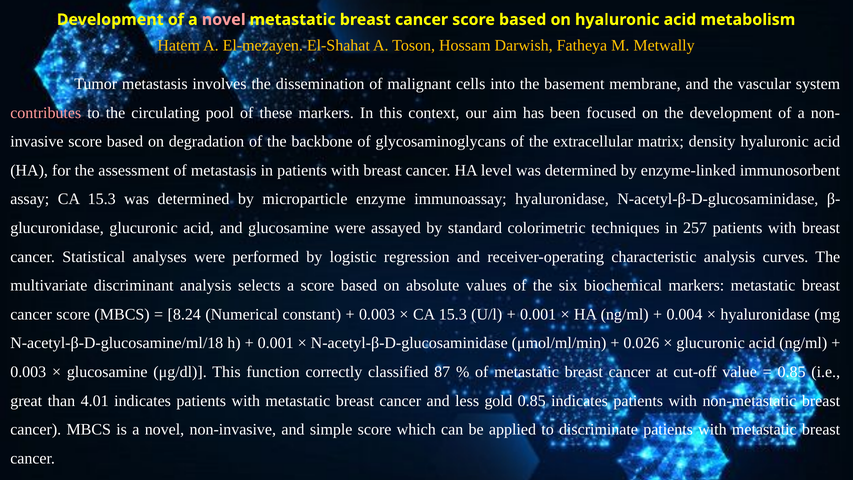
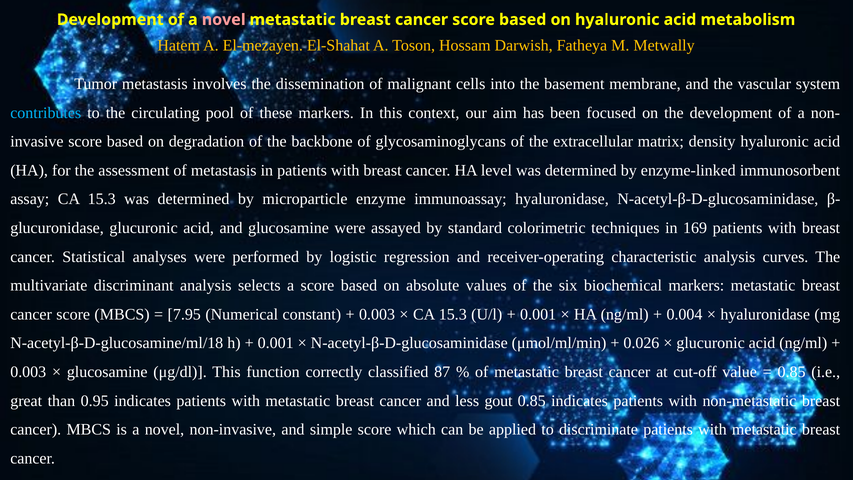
contributes colour: pink -> light blue (46, 113)
257: 257 -> 169 (695, 228)
8.24: 8.24 -> 7.95 (184, 314)
4.01: 4.01 -> 0.95 (95, 401)
gold: gold -> gout (498, 401)
